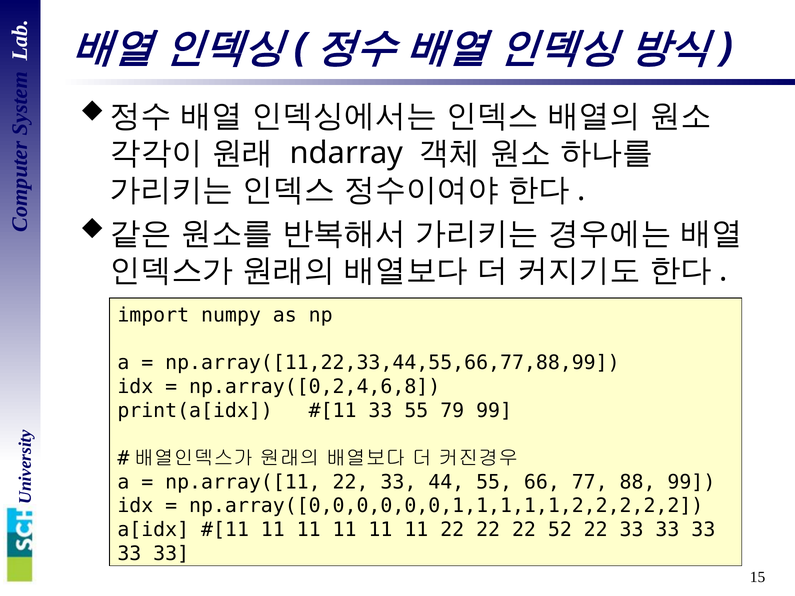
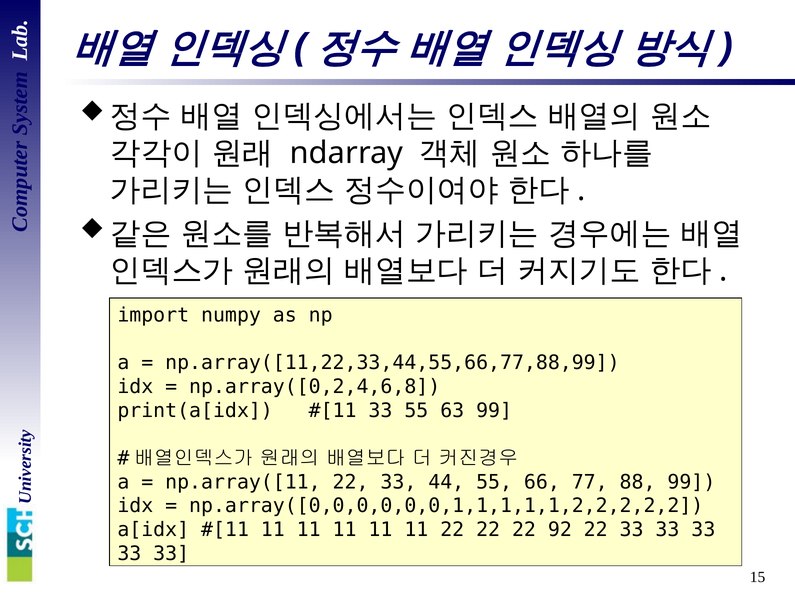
79: 79 -> 63 (452, 411)
52: 52 -> 92 (560, 530)
